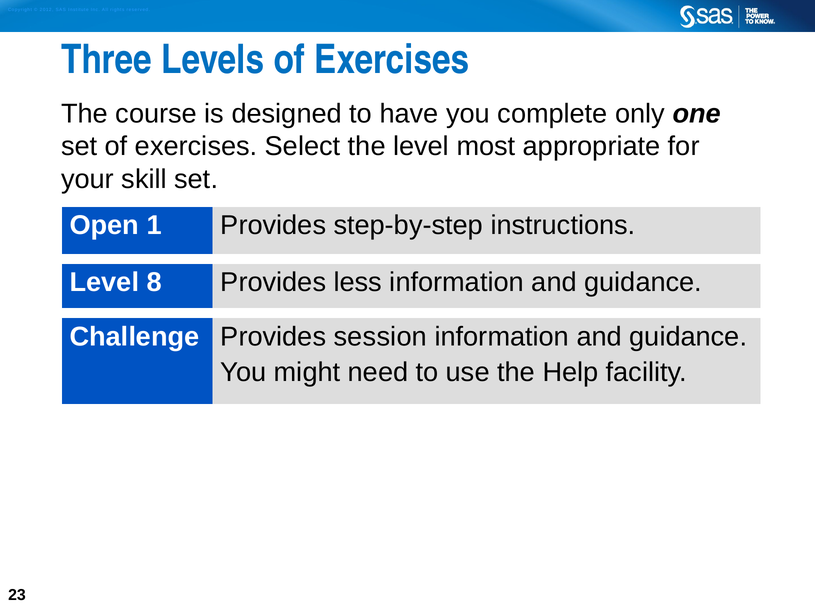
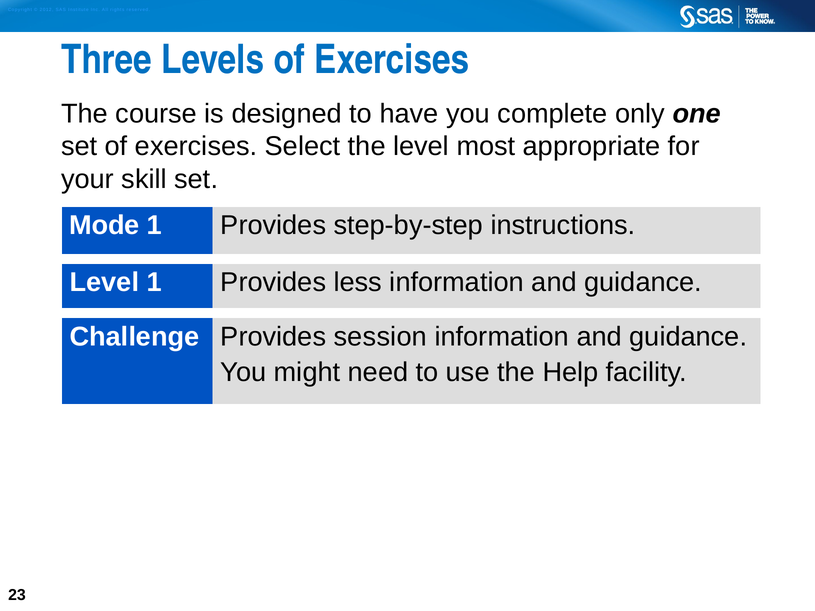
Open: Open -> Mode (105, 225)
Level 8: 8 -> 1 (154, 283)
